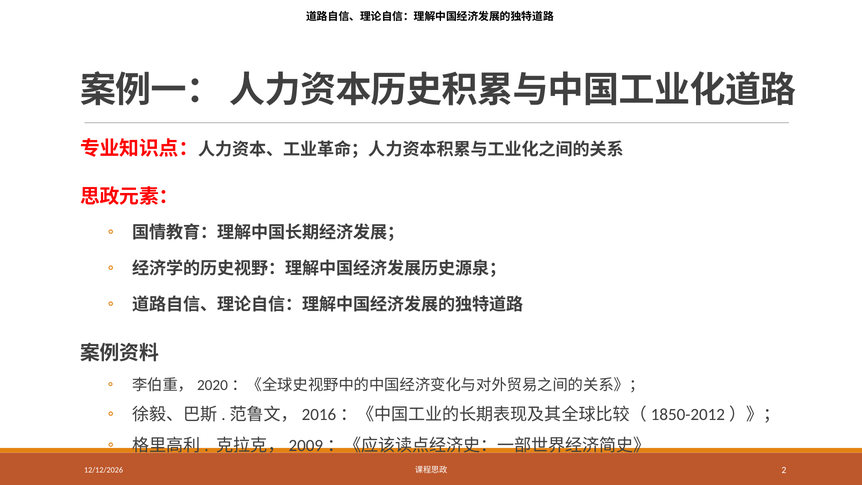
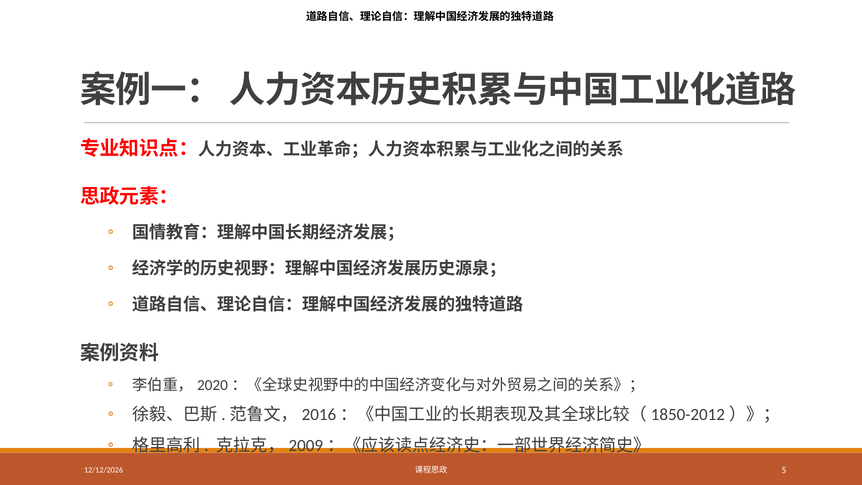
2: 2 -> 5 (784, 470)
